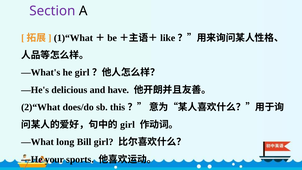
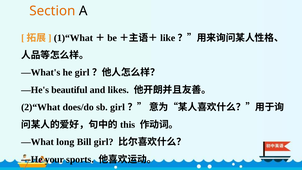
Section colour: purple -> orange (52, 11)
delicious: delicious -> beautiful (69, 90)
have: have -> likes (118, 90)
sb this: this -> girl (118, 107)
girl: girl -> this (128, 125)
